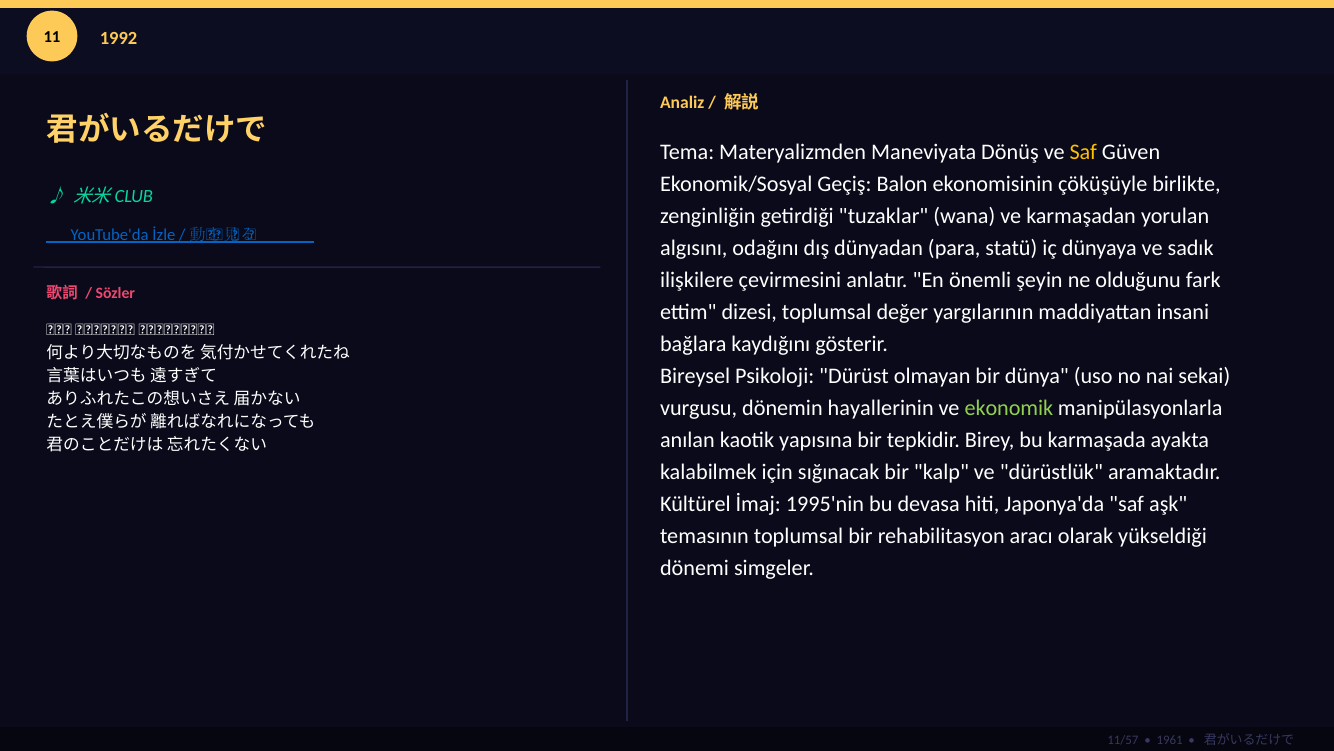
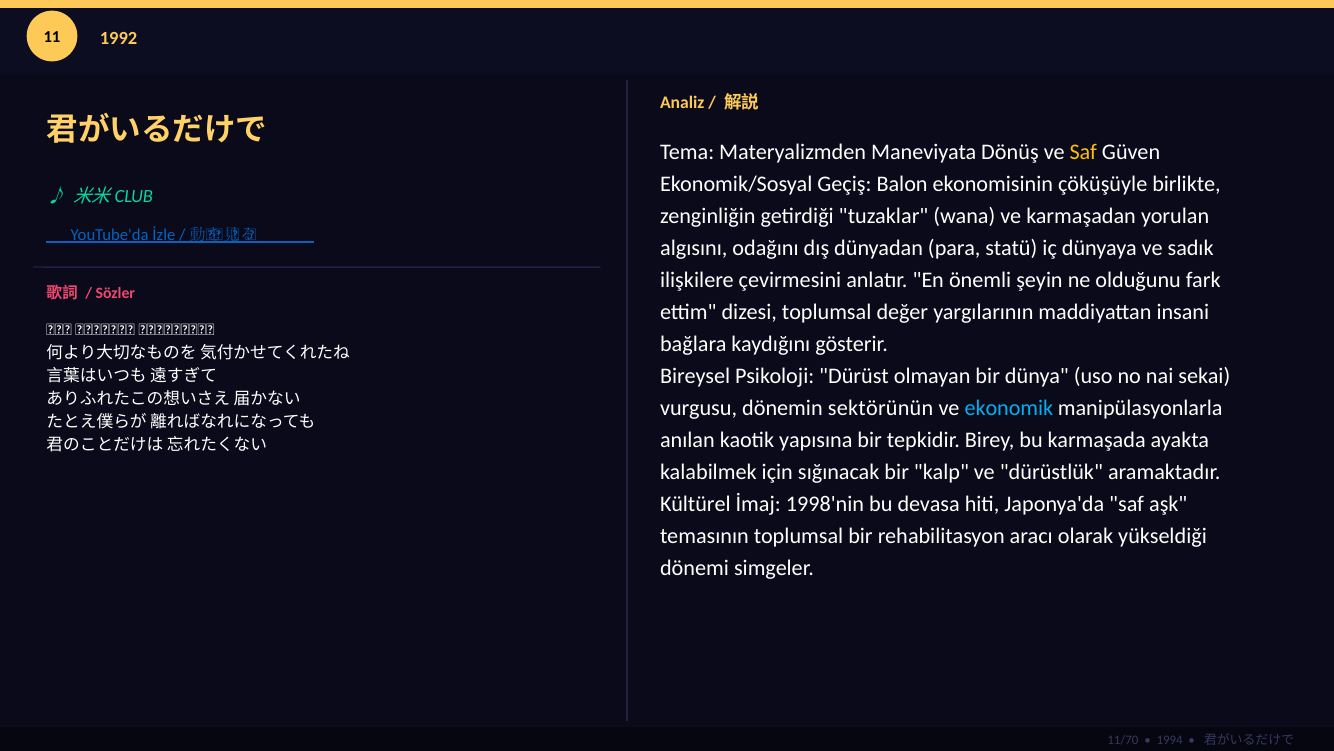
hayallerinin: hayallerinin -> sektörünün (881, 408)
ekonomik colour: light green -> light blue (1009, 408)
1995'nin: 1995'nin -> 1998'nin (825, 504)
11/57: 11/57 -> 11/70 (1123, 739)
1961: 1961 -> 1994 (1170, 739)
